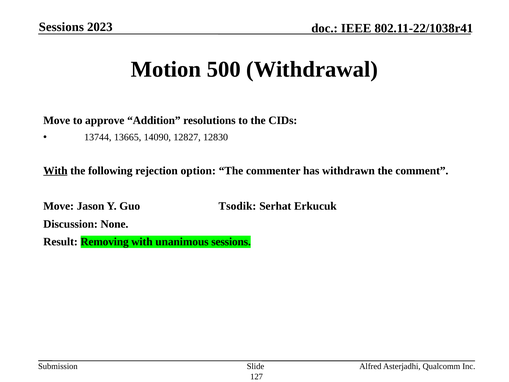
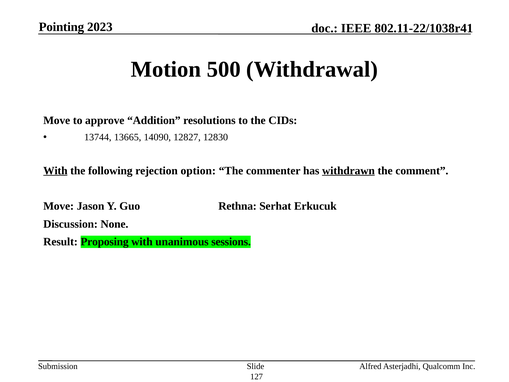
Sessions: Sessions -> Pointing (61, 27)
withdrawn underline: none -> present (348, 170)
Tsodik: Tsodik -> Rethna (238, 206)
Removing: Removing -> Proposing (105, 242)
